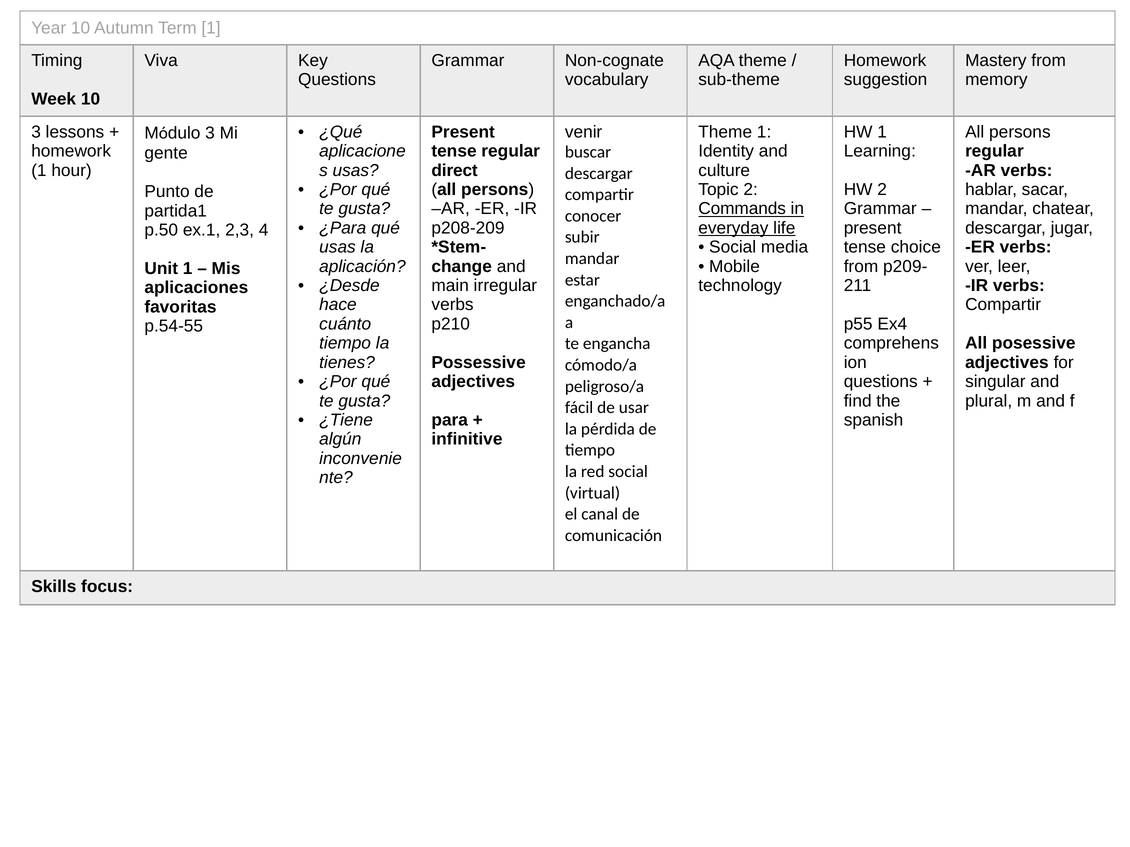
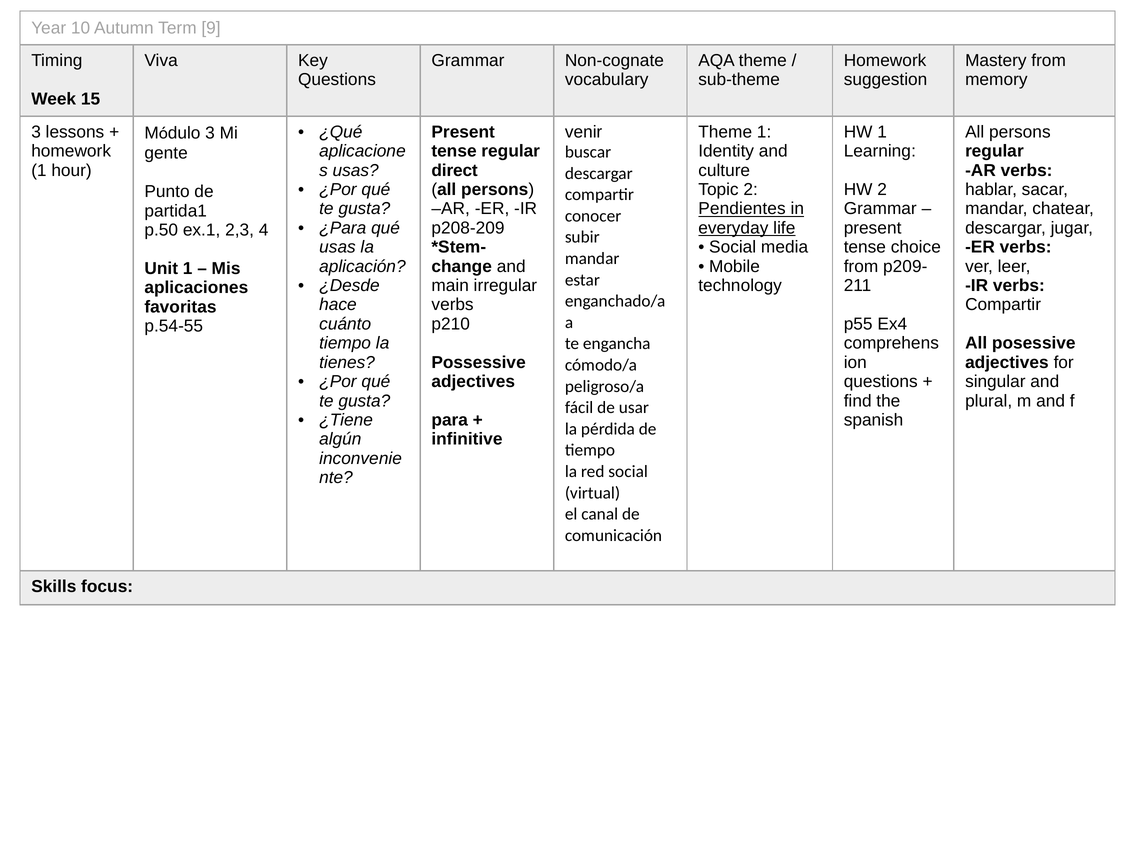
Term 1: 1 -> 9 (211, 28)
Week 10: 10 -> 15 (91, 99)
Commands: Commands -> Pendientes (742, 209)
